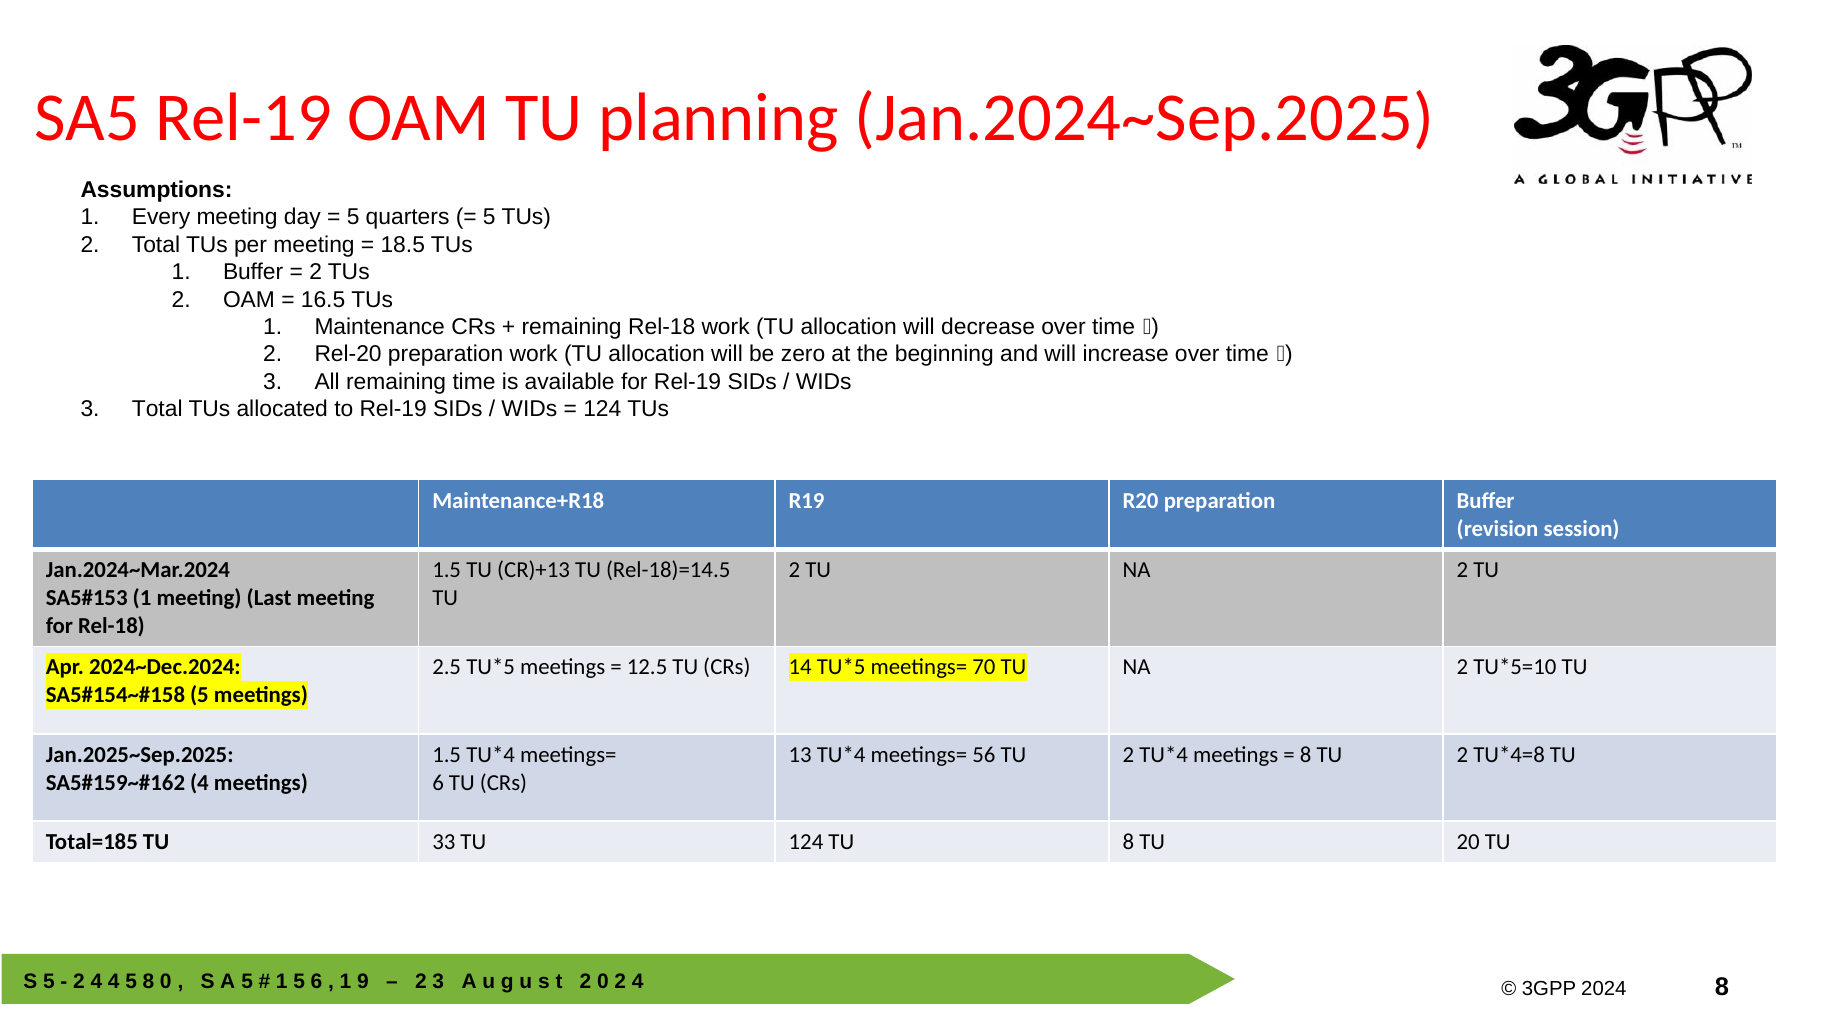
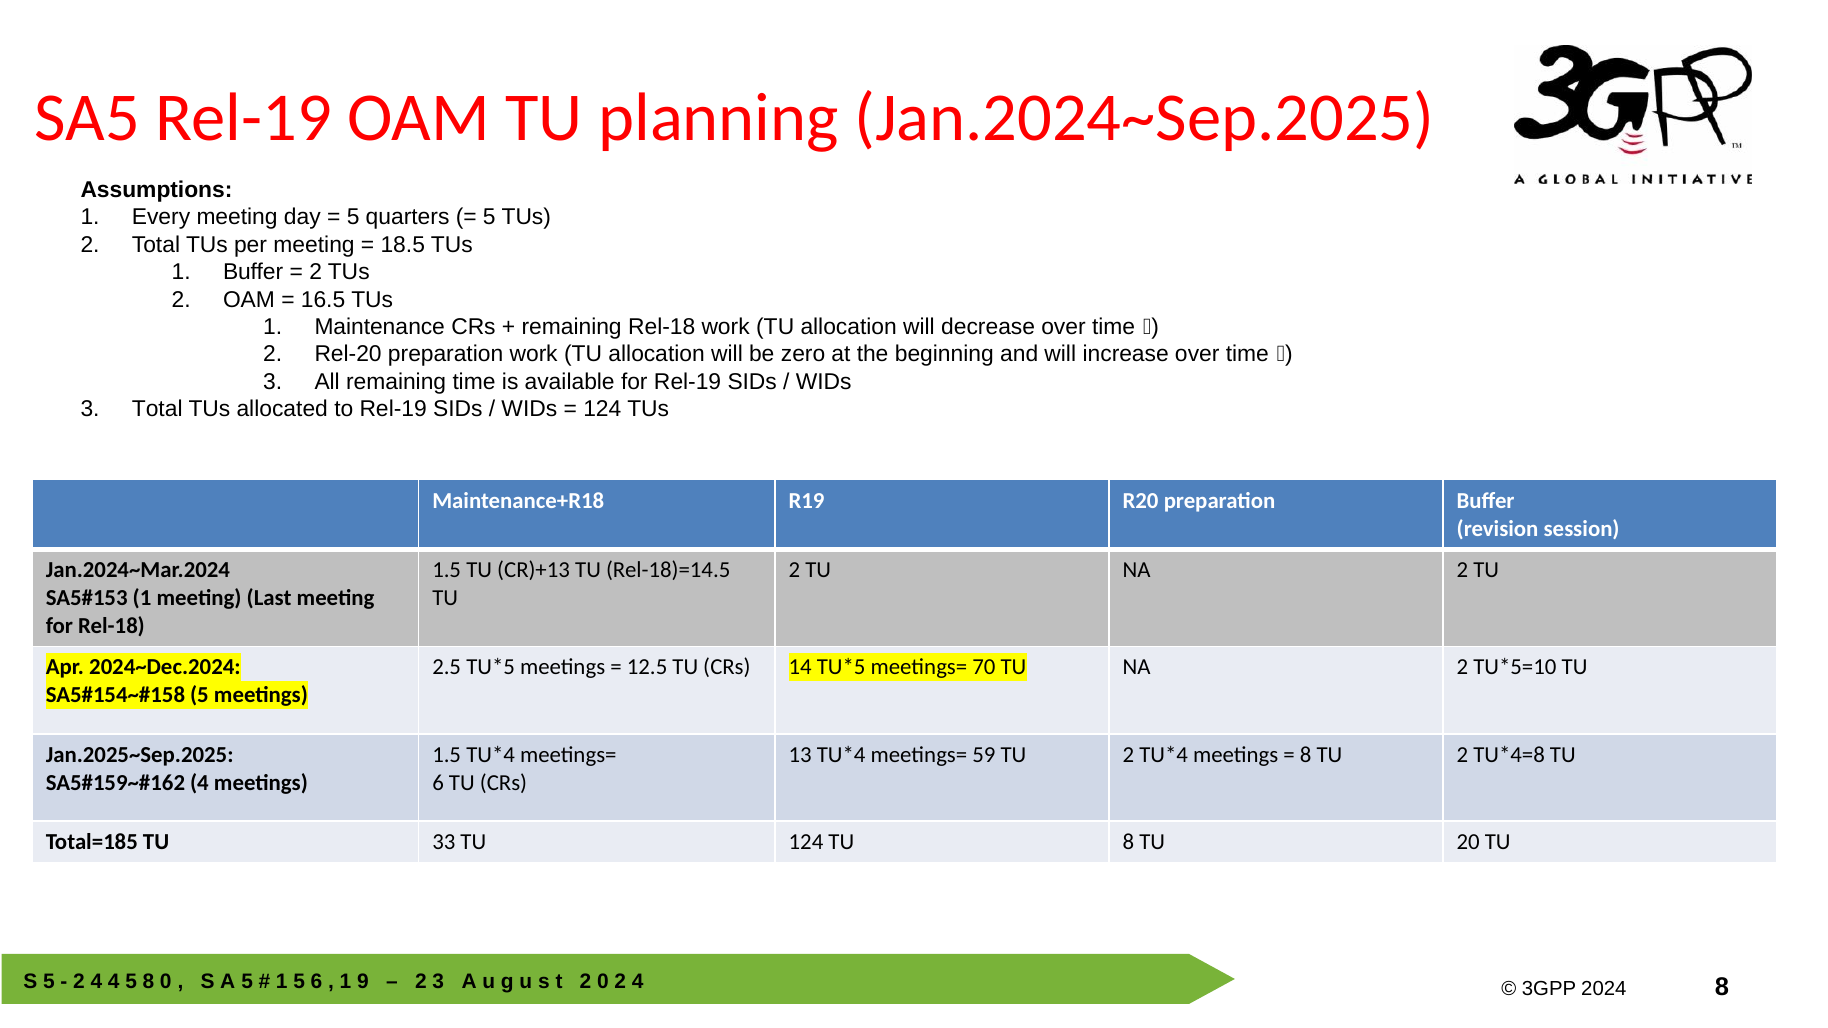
56: 56 -> 59 (984, 755)
